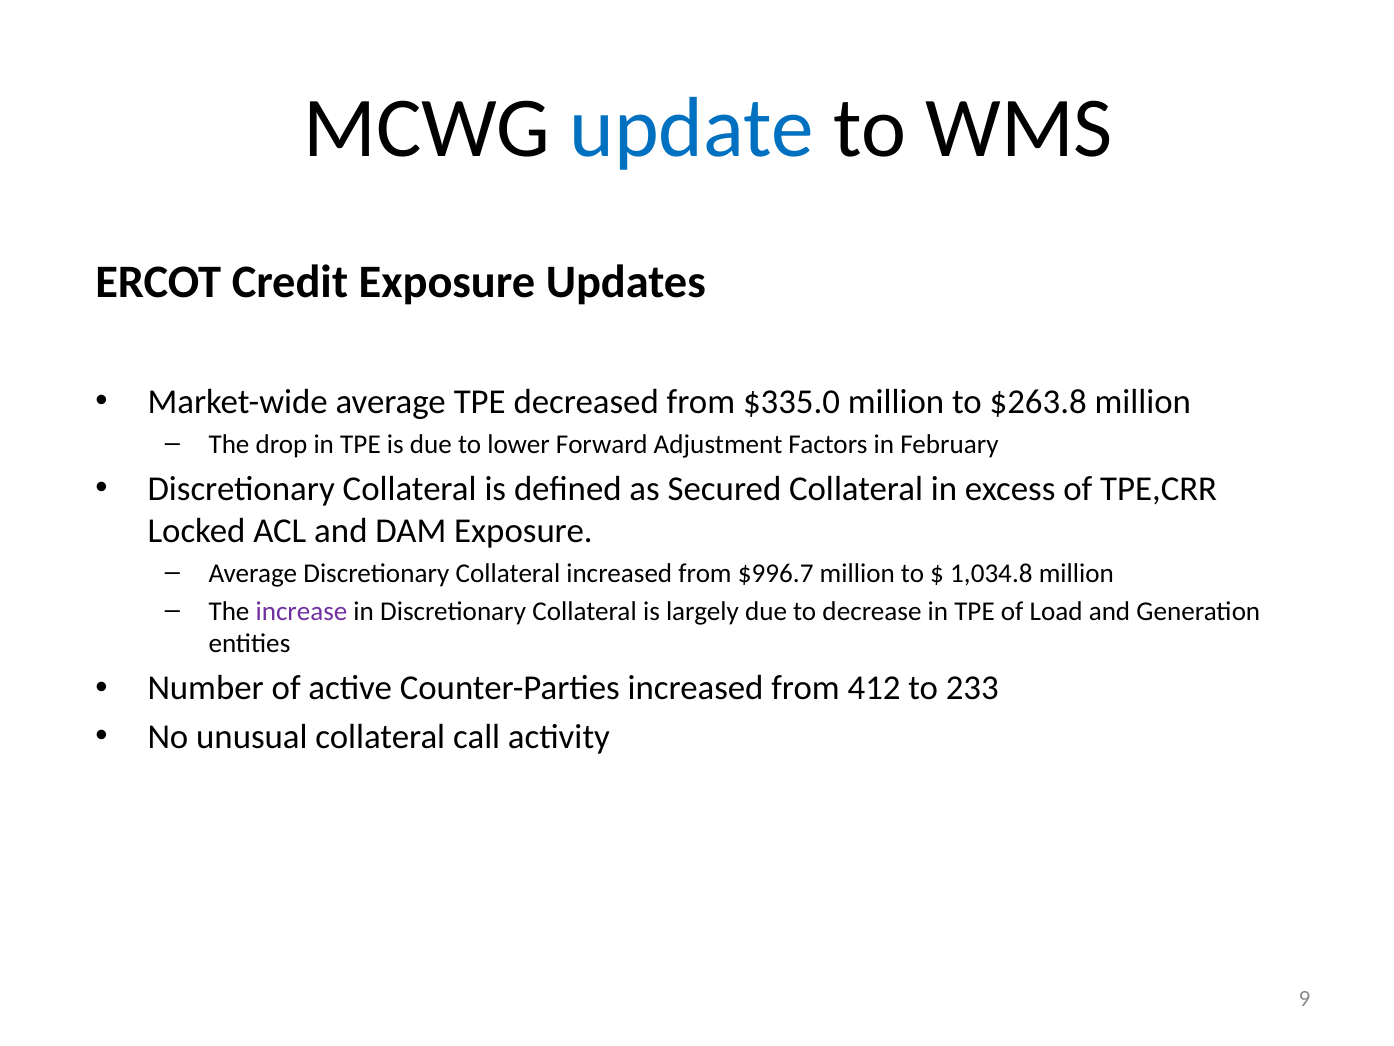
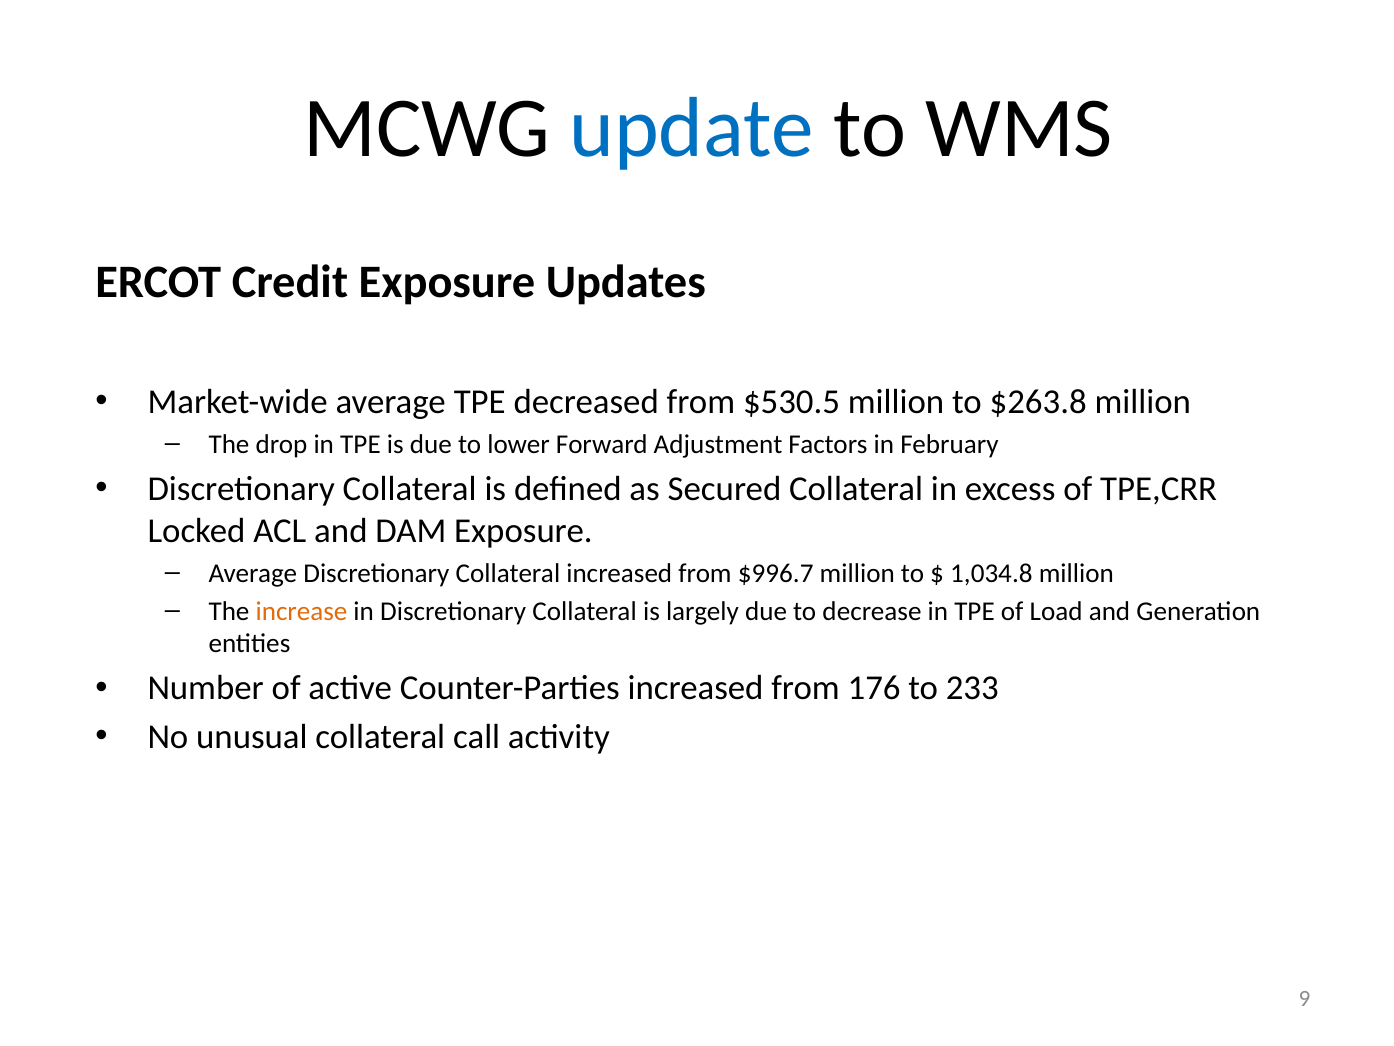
$335.0: $335.0 -> $530.5 (792, 402)
increase colour: purple -> orange (302, 611)
412: 412 -> 176 (874, 688)
